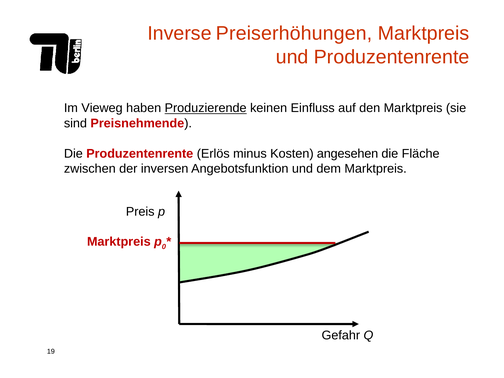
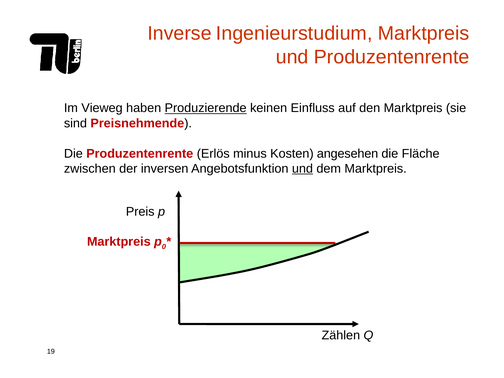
Preiserhöhungen: Preiserhöhungen -> Ingenieurstudium (294, 33)
und underline: none -> present (302, 169)
Gefahr: Gefahr -> Zählen (341, 335)
